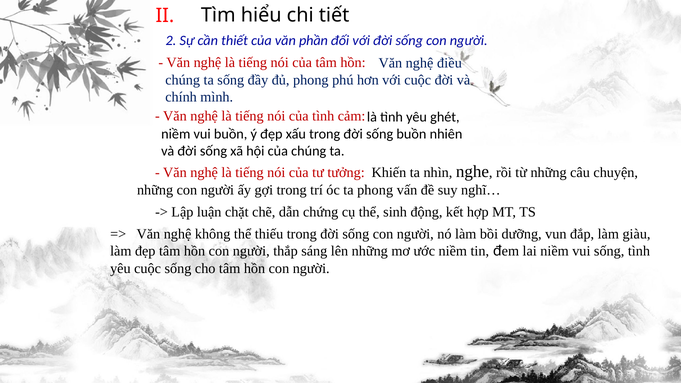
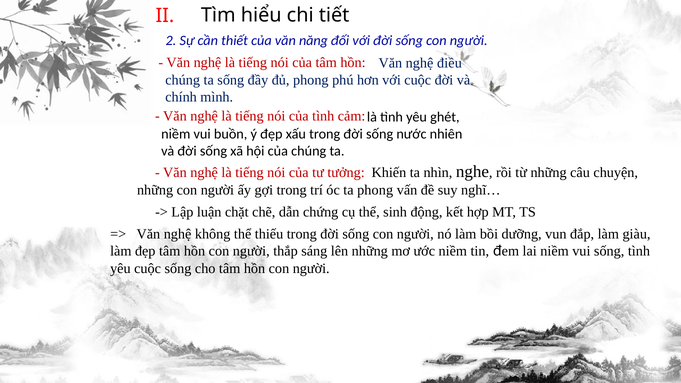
phần: phần -> năng (313, 41)
sống buồn: buồn -> nước (411, 134)
